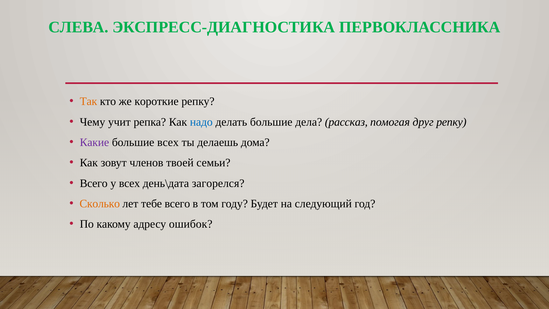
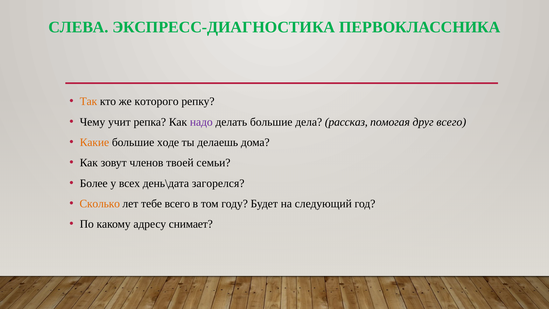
короткие: короткие -> которого (157, 101)
надо colour: blue -> purple (201, 122)
друг репку: репку -> всего (451, 122)
Какие colour: purple -> orange (94, 142)
большие всех: всех -> ходе (168, 142)
Всего: Всего -> Более (94, 183)
ошибок: ошибок -> снимает (191, 224)
